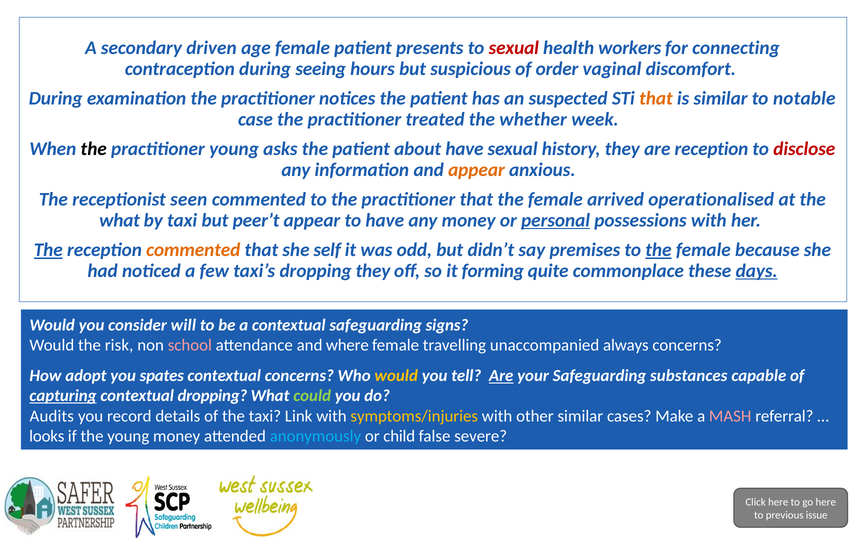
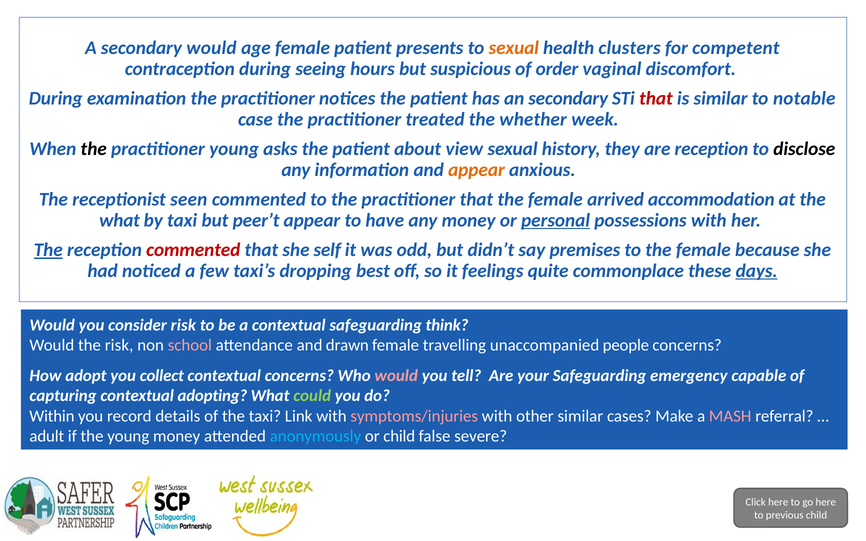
secondary driven: driven -> would (211, 48)
sexual colour: red -> orange (514, 48)
workers: workers -> clusters (630, 48)
connecting: connecting -> competent (736, 48)
an suspected: suspected -> secondary (568, 99)
that colour: orange -> red (656, 99)
about have: have -> view (464, 149)
disclose colour: red -> black (804, 149)
operationalised: operationalised -> accommodation (711, 200)
commented colour: orange -> red (193, 250)
the underline: present -> none (658, 250)
dropping they: they -> best (373, 271)
forming: forming -> feelings (493, 271)
consider will: will -> risk (183, 325)
signs: signs -> think (447, 325)
where: where -> drawn (347, 345)
always: always -> people (626, 345)
spates: spates -> collect (162, 376)
would colour: yellow -> pink (396, 376)
Are underline: present -> none (501, 376)
substances: substances -> emergency (689, 376)
capturing underline: present -> none (63, 396)
contextual dropping: dropping -> adopting (212, 396)
Audits: Audits -> Within (52, 416)
symptoms/injuries colour: yellow -> pink (414, 416)
looks: looks -> adult (47, 436)
previous issue: issue -> child (817, 515)
